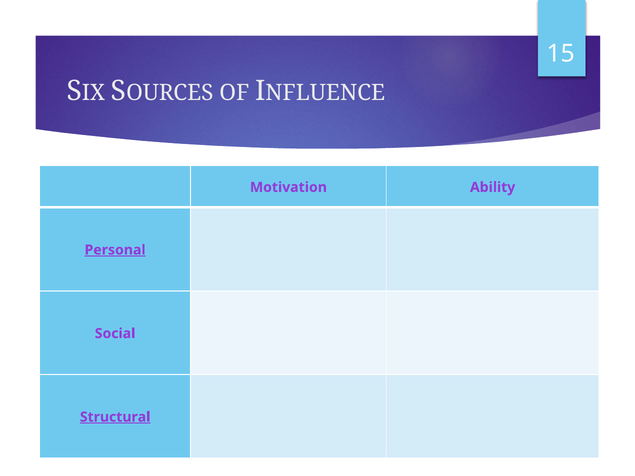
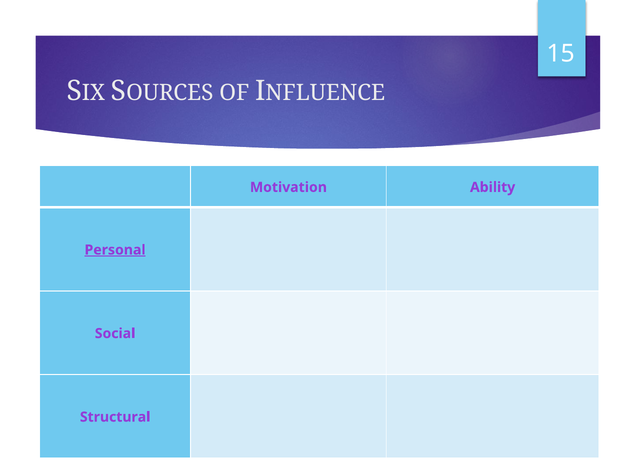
Structural underline: present -> none (115, 417)
